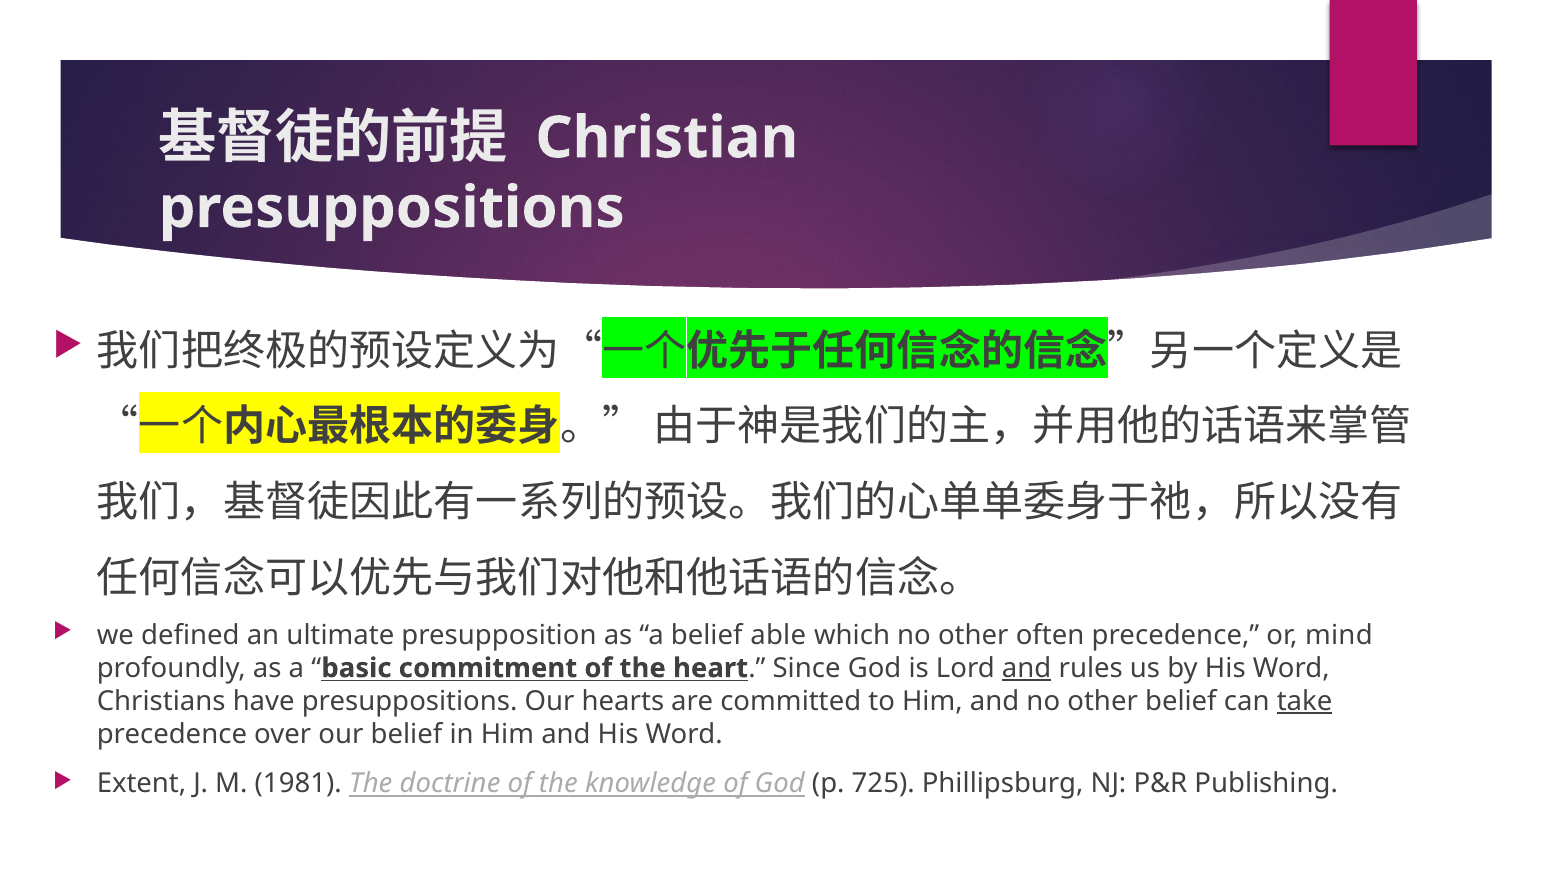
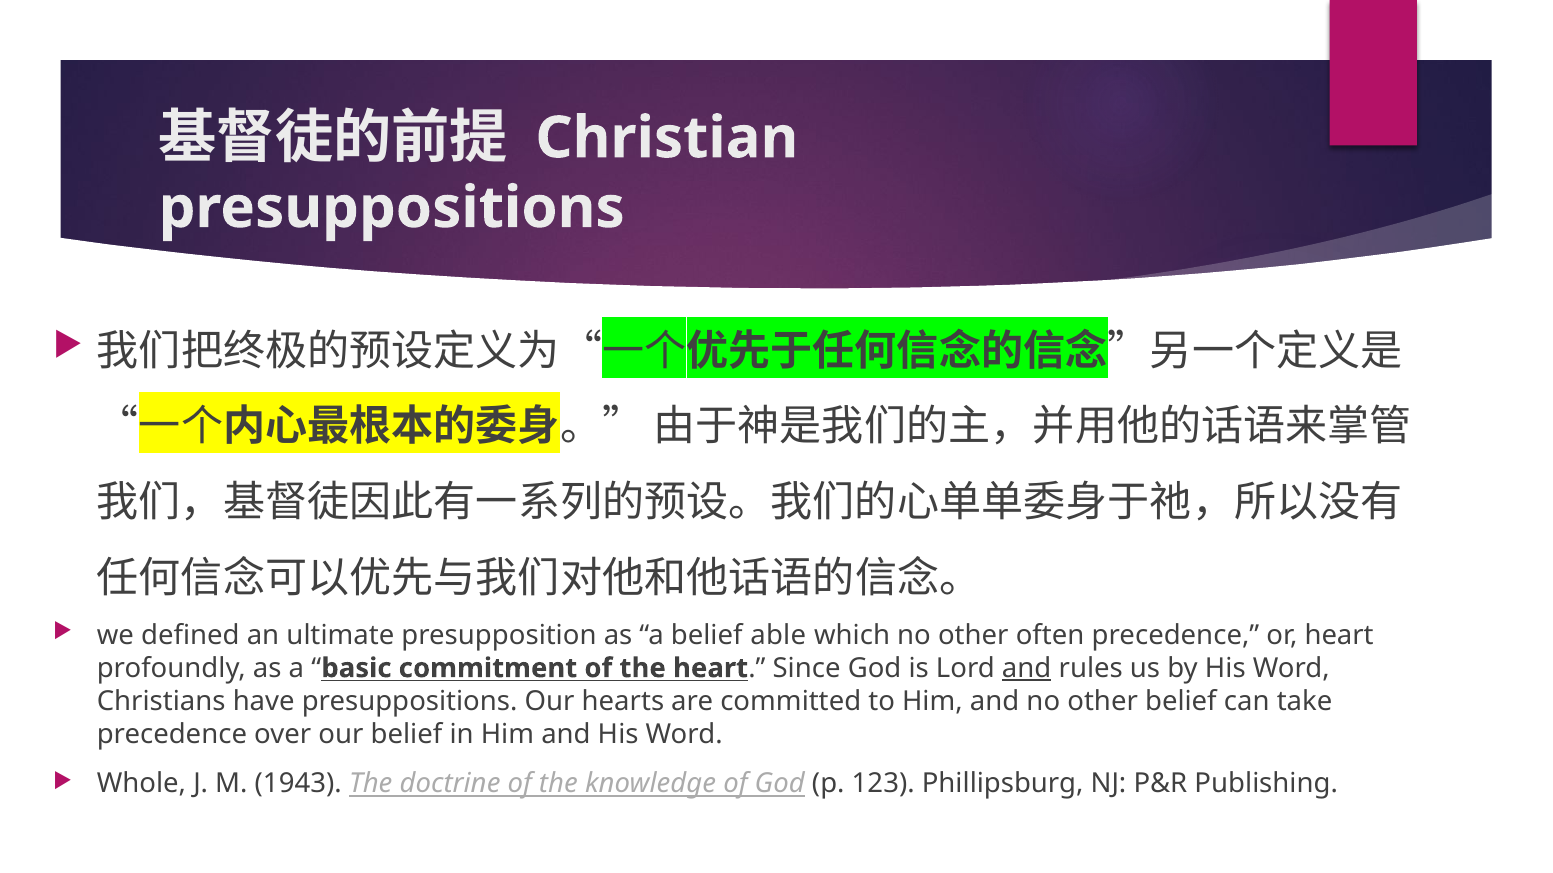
or mind: mind -> heart (1339, 636)
take underline: present -> none (1305, 702)
Extent: Extent -> Whole (141, 784)
1981: 1981 -> 1943 (298, 784)
725: 725 -> 123 (883, 784)
